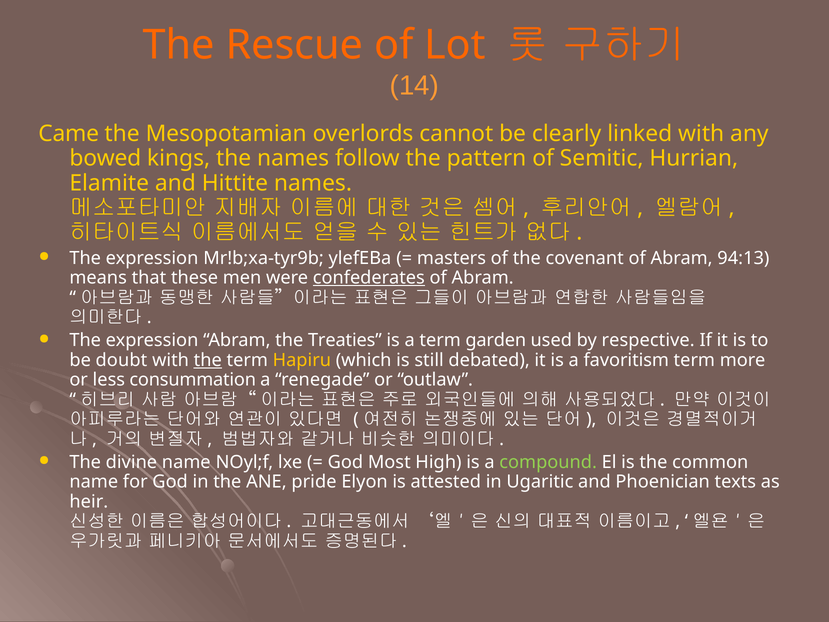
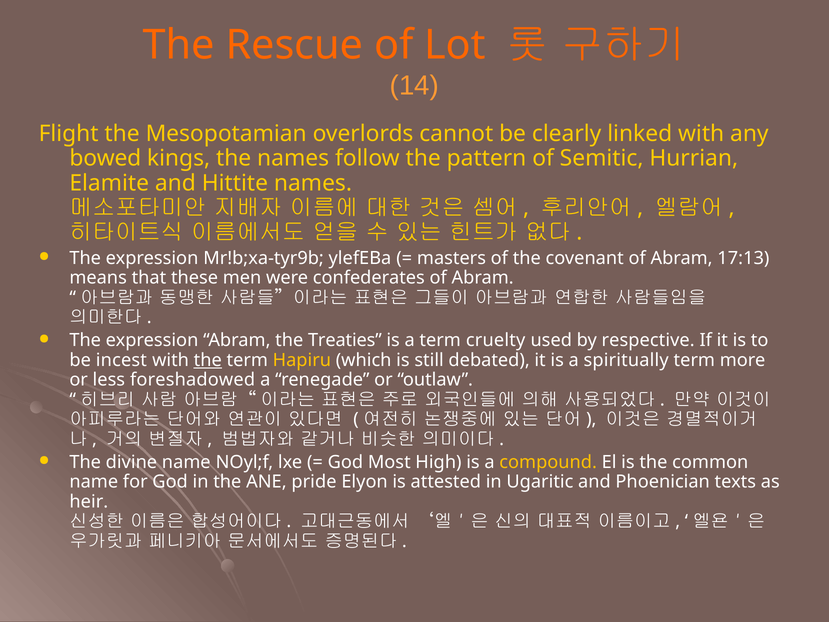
Came: Came -> Flight (69, 134)
94:13: 94:13 -> 17:13 (743, 258)
confederates underline: present -> none (369, 278)
garden: garden -> cruelty (496, 340)
doubt: doubt -> incest (121, 360)
favoritism: favoritism -> spiritually (626, 360)
consummation: consummation -> foreshadowed (193, 380)
compound colour: light green -> yellow (548, 462)
